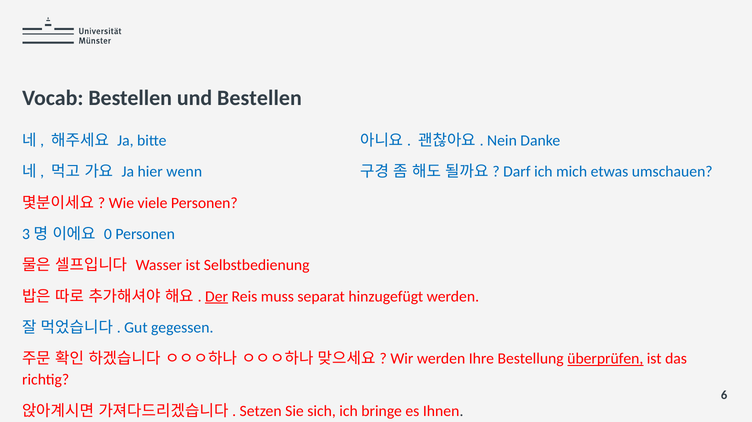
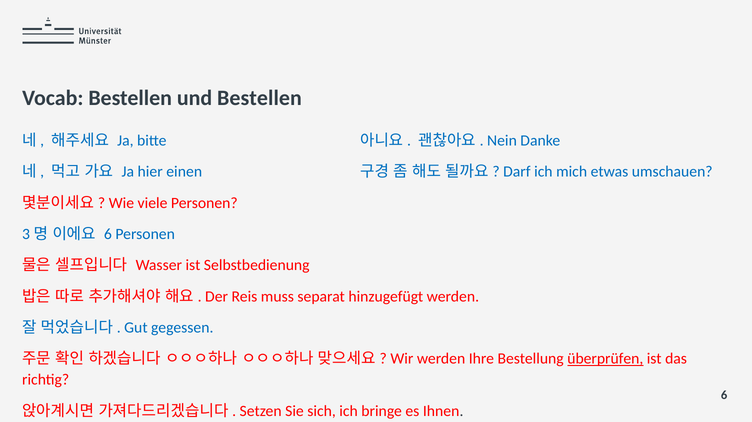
wenn: wenn -> einen (184, 172)
0: 0 -> 6 (108, 234)
Der underline: present -> none (217, 297)
